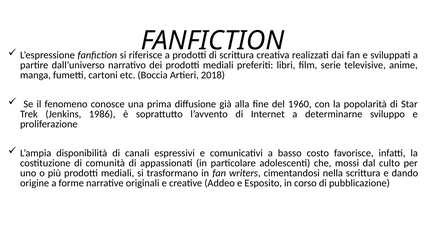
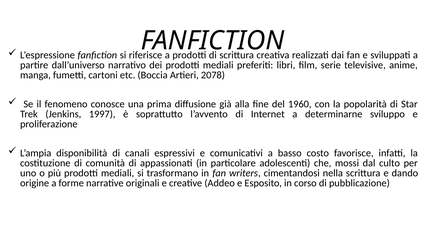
2018: 2018 -> 2078 (213, 75)
1986: 1986 -> 1997 (102, 114)
